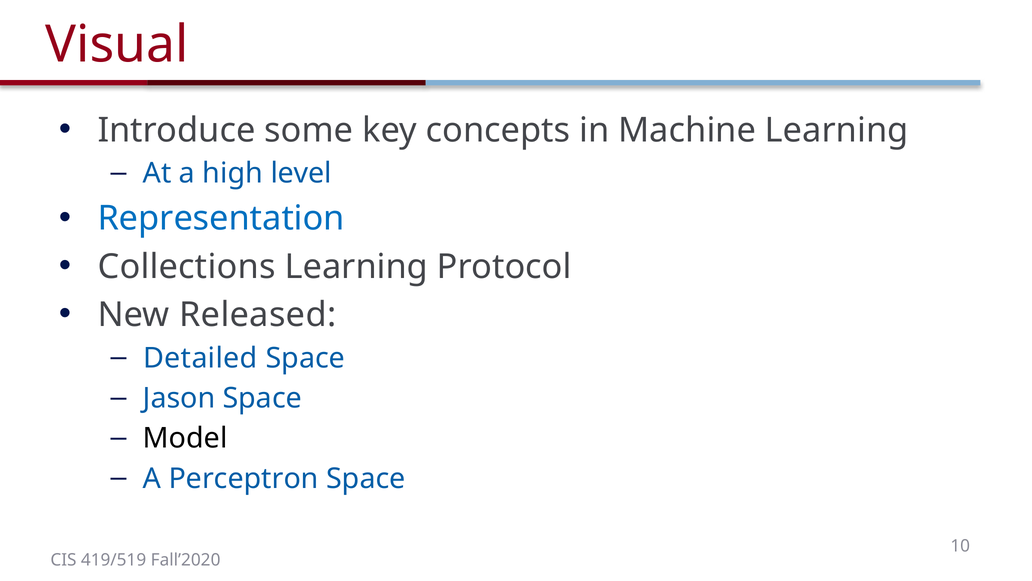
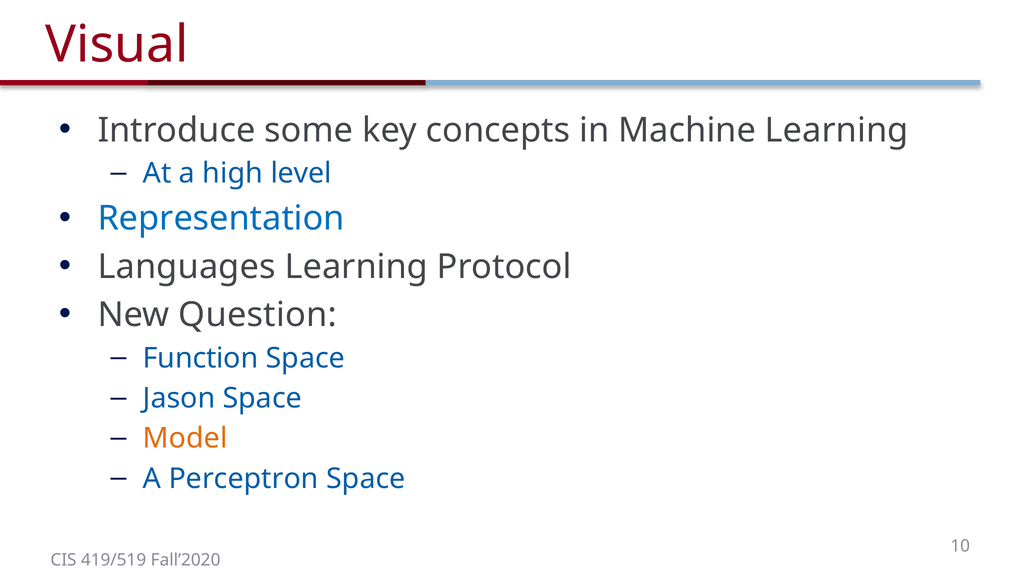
Collections: Collections -> Languages (187, 267)
Released: Released -> Question (258, 315)
Detailed: Detailed -> Function (201, 358)
Model colour: black -> orange (185, 438)
